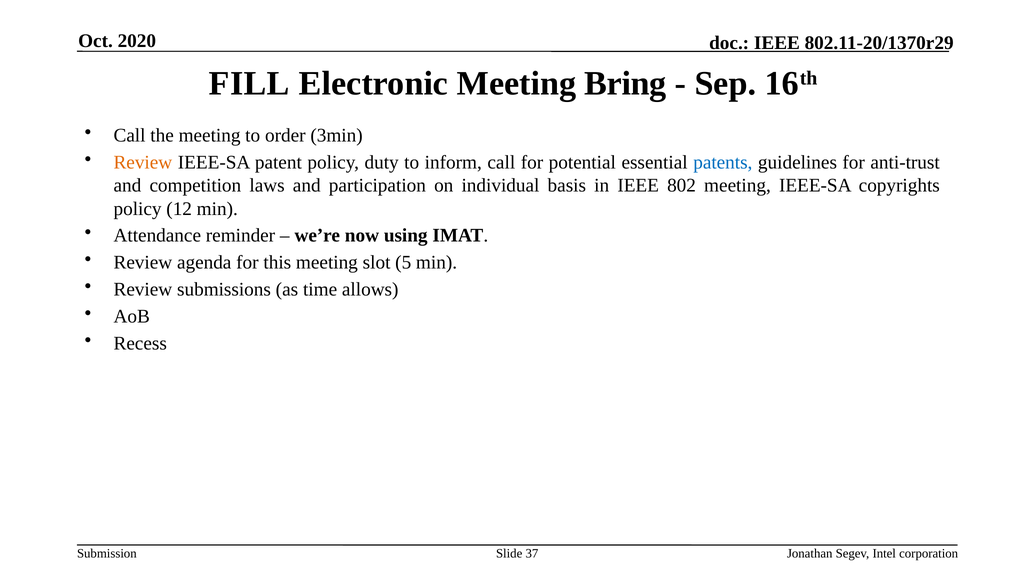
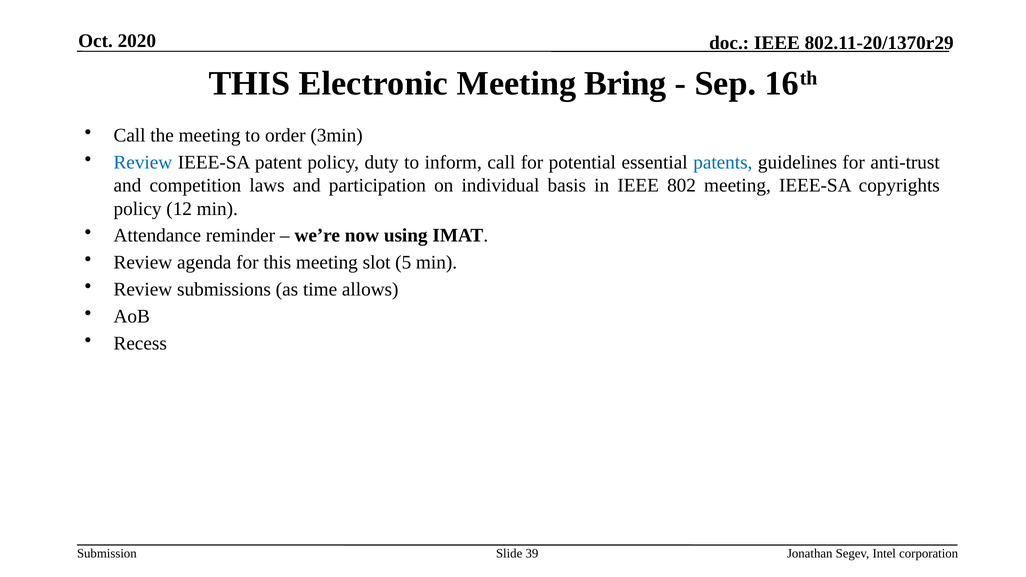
FILL: FILL -> THIS (249, 84)
Review colour: orange -> blue (143, 163)
37: 37 -> 39 (532, 554)
